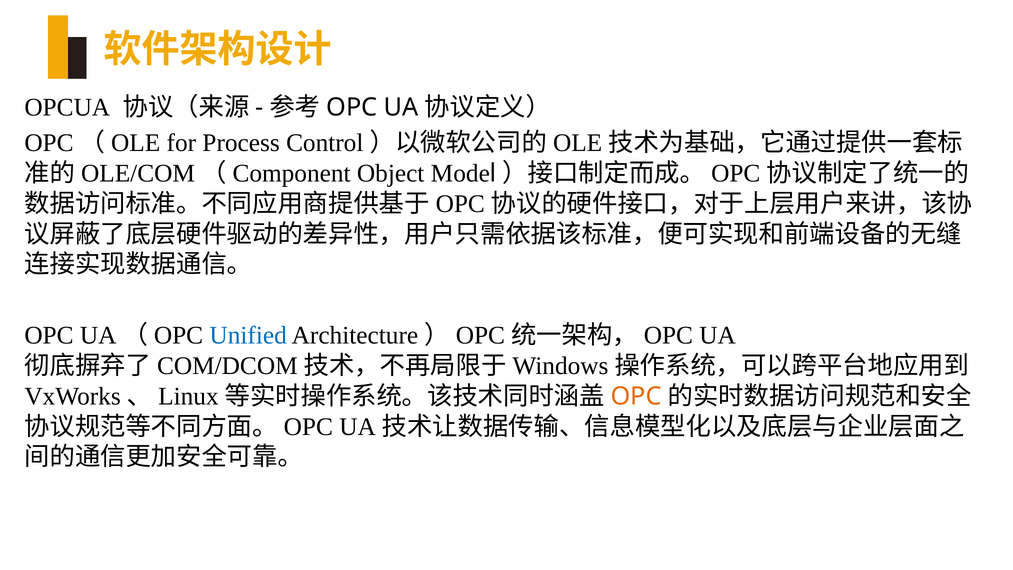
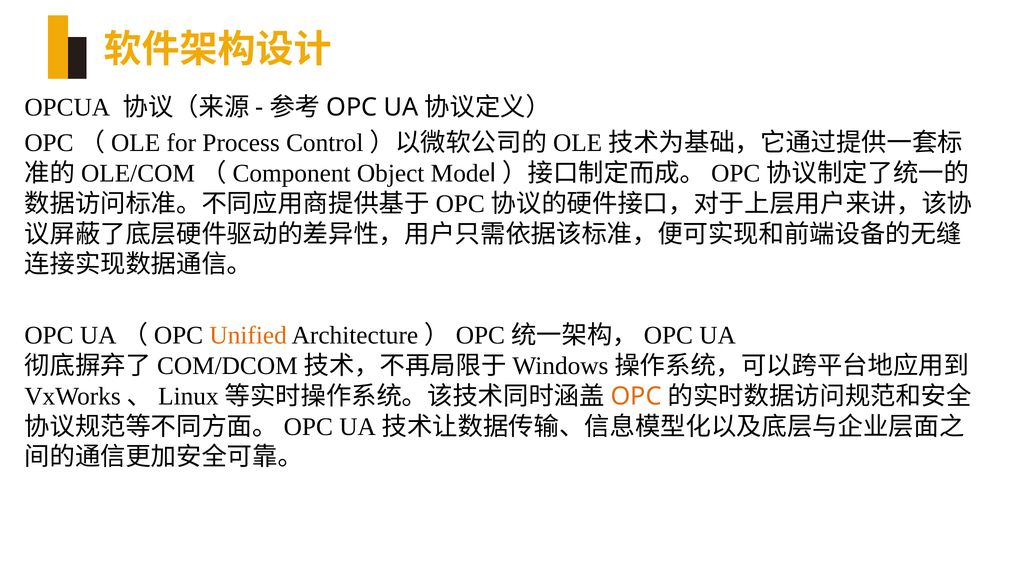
Unified colour: blue -> orange (248, 335)
